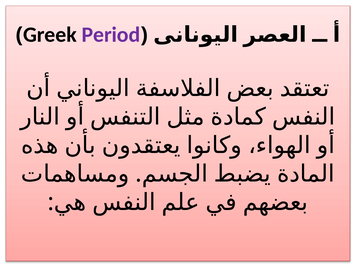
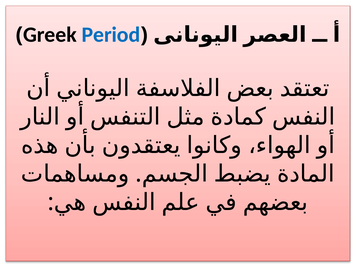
Period colour: purple -> blue (111, 35)
